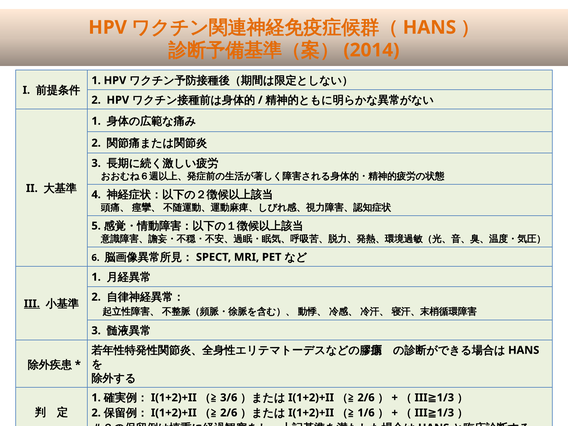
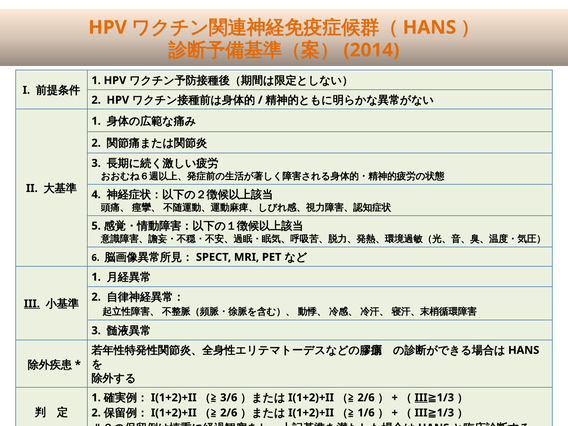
III underline: none -> present (421, 398)
